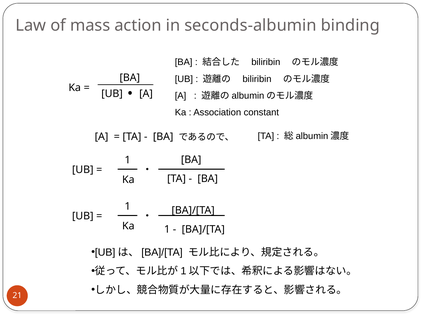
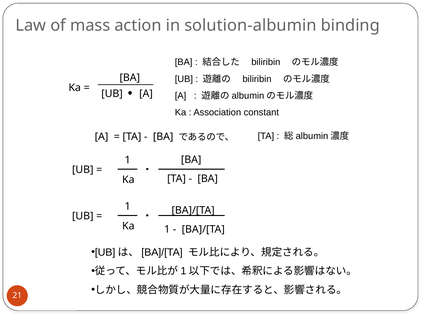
seconds-albumin: seconds-albumin -> solution-albumin (250, 26)
